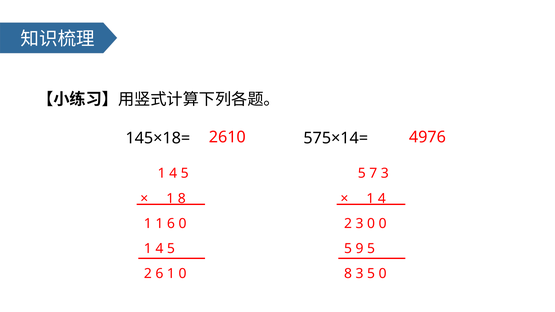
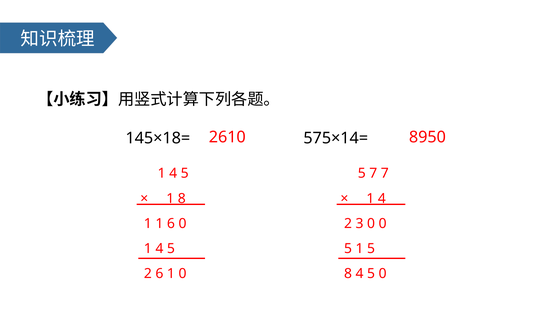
4976: 4976 -> 8950 (427, 137)
7 3: 3 -> 7 (385, 173)
5 9: 9 -> 1 (360, 249)
8 3: 3 -> 4 (360, 274)
